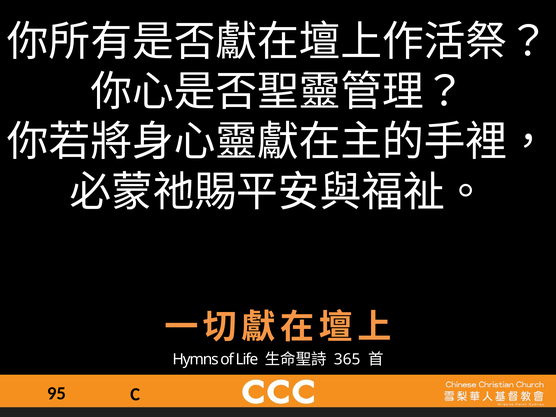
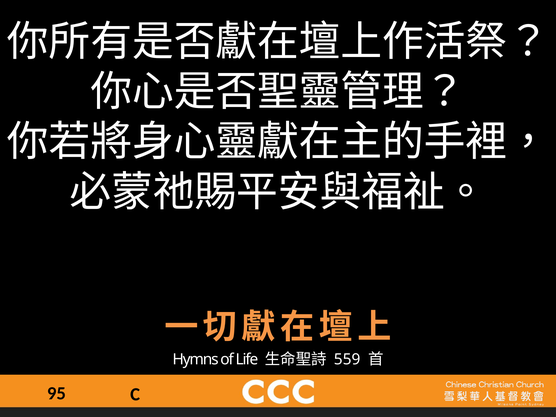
365: 365 -> 559 (347, 359)
